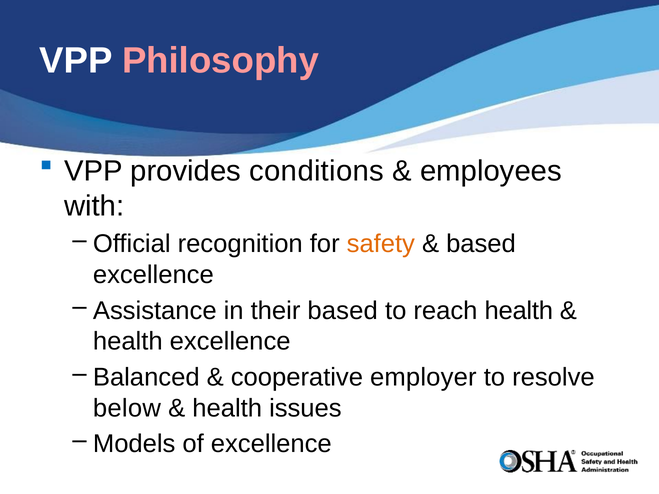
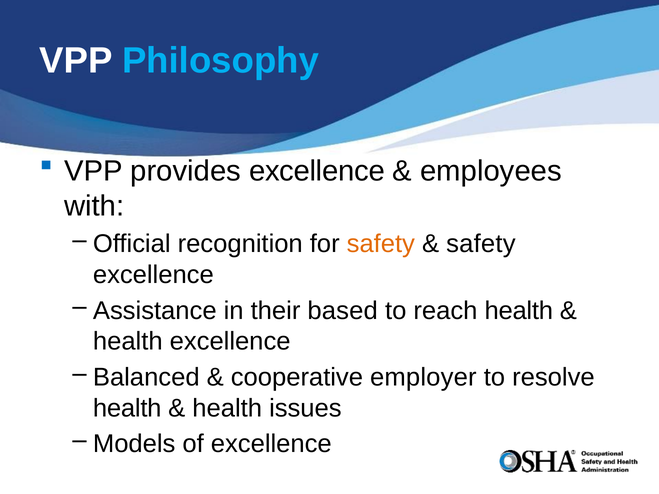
Philosophy colour: pink -> light blue (221, 61)
provides conditions: conditions -> excellence (317, 171)
based: based -> safety (481, 244)
below: below -> health (127, 408)
